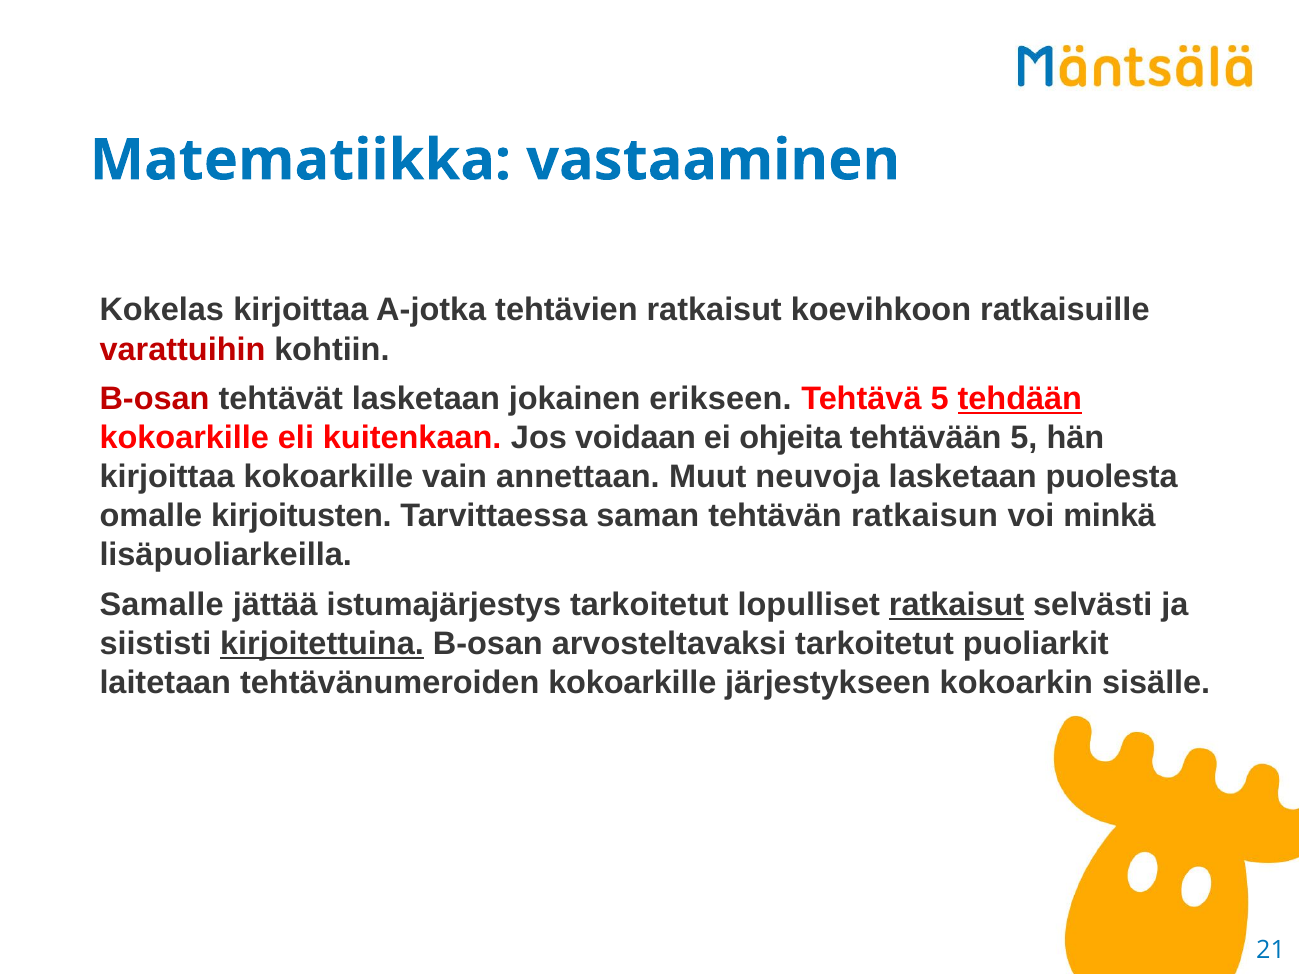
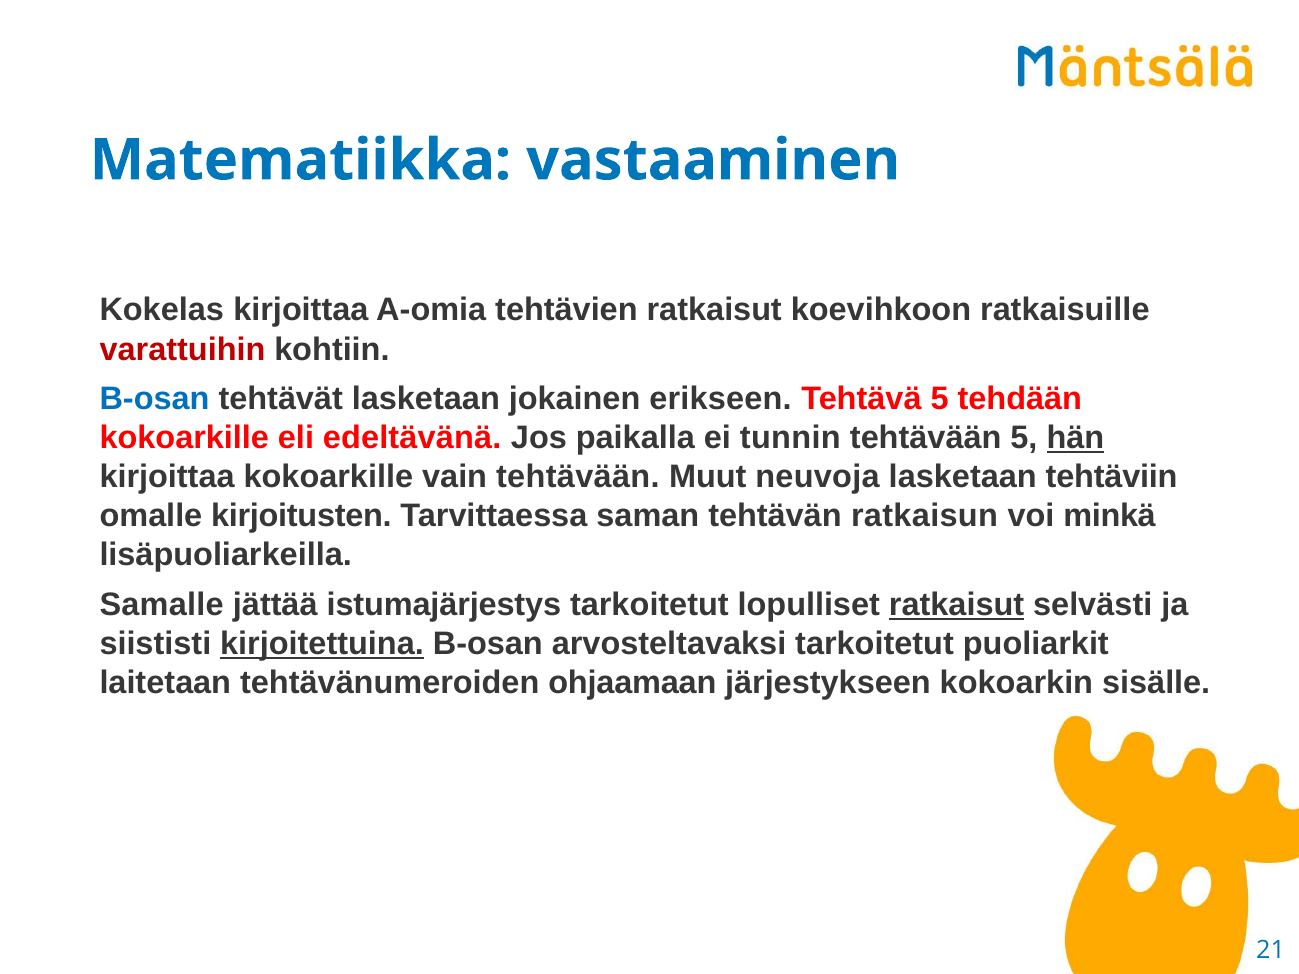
A-jotka: A-jotka -> A-omia (431, 310)
B-osan colour: red -> blue (155, 399)
tehdään underline: present -> none (1020, 399)
kuitenkaan: kuitenkaan -> edeltävänä (412, 438)
voidaan: voidaan -> paikalla (635, 438)
ohjeita: ohjeita -> tunnin (790, 438)
hän underline: none -> present (1075, 438)
vain annettaan: annettaan -> tehtävään (578, 477)
puolesta: puolesta -> tehtäviin (1112, 477)
tehtävänumeroiden kokoarkille: kokoarkille -> ohjaamaan (632, 683)
